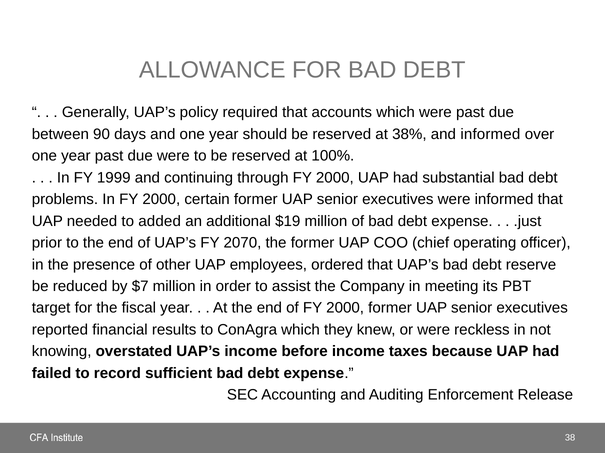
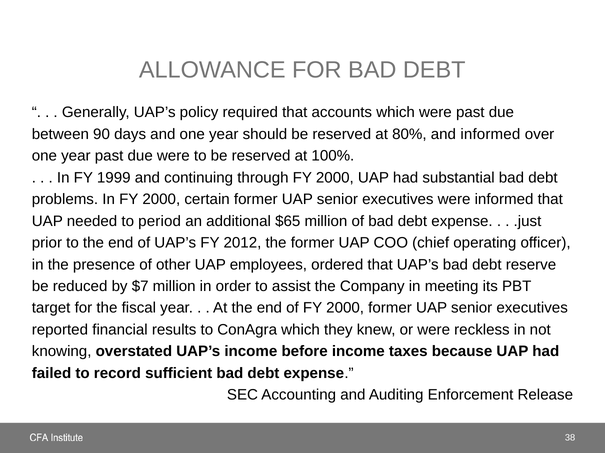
38%: 38% -> 80% (409, 134)
added: added -> period (160, 221)
$19: $19 -> $65 (288, 221)
2070: 2070 -> 2012 (242, 243)
